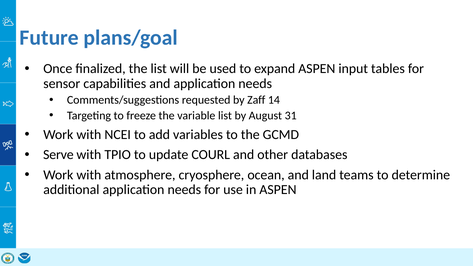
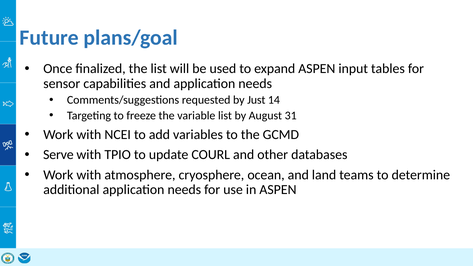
Zaff: Zaff -> Just (256, 100)
